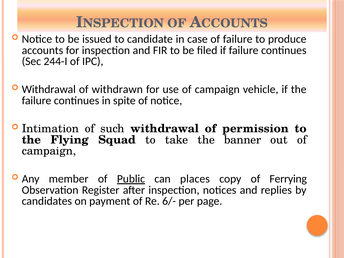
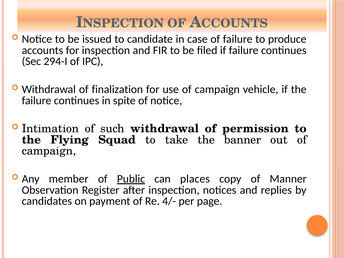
244-I: 244-I -> 294-I (56, 61)
withdrawn: withdrawn -> finalization (117, 89)
Ferrying: Ferrying -> Manner (288, 179)
6/-: 6/- -> 4/- (169, 201)
